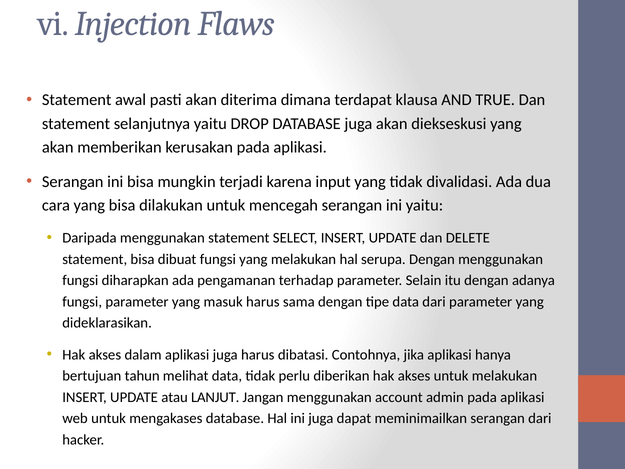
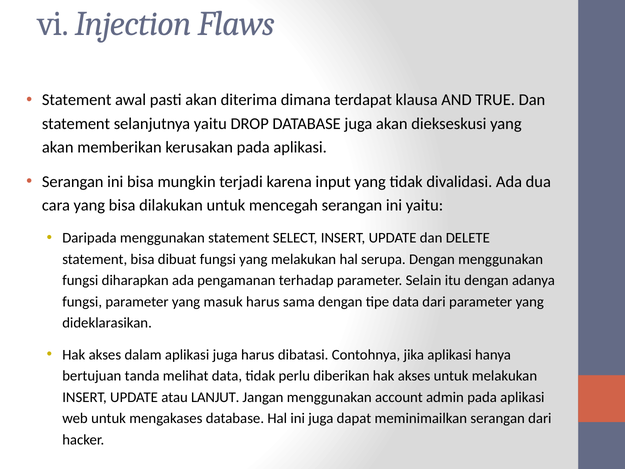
tahun: tahun -> tanda (142, 376)
